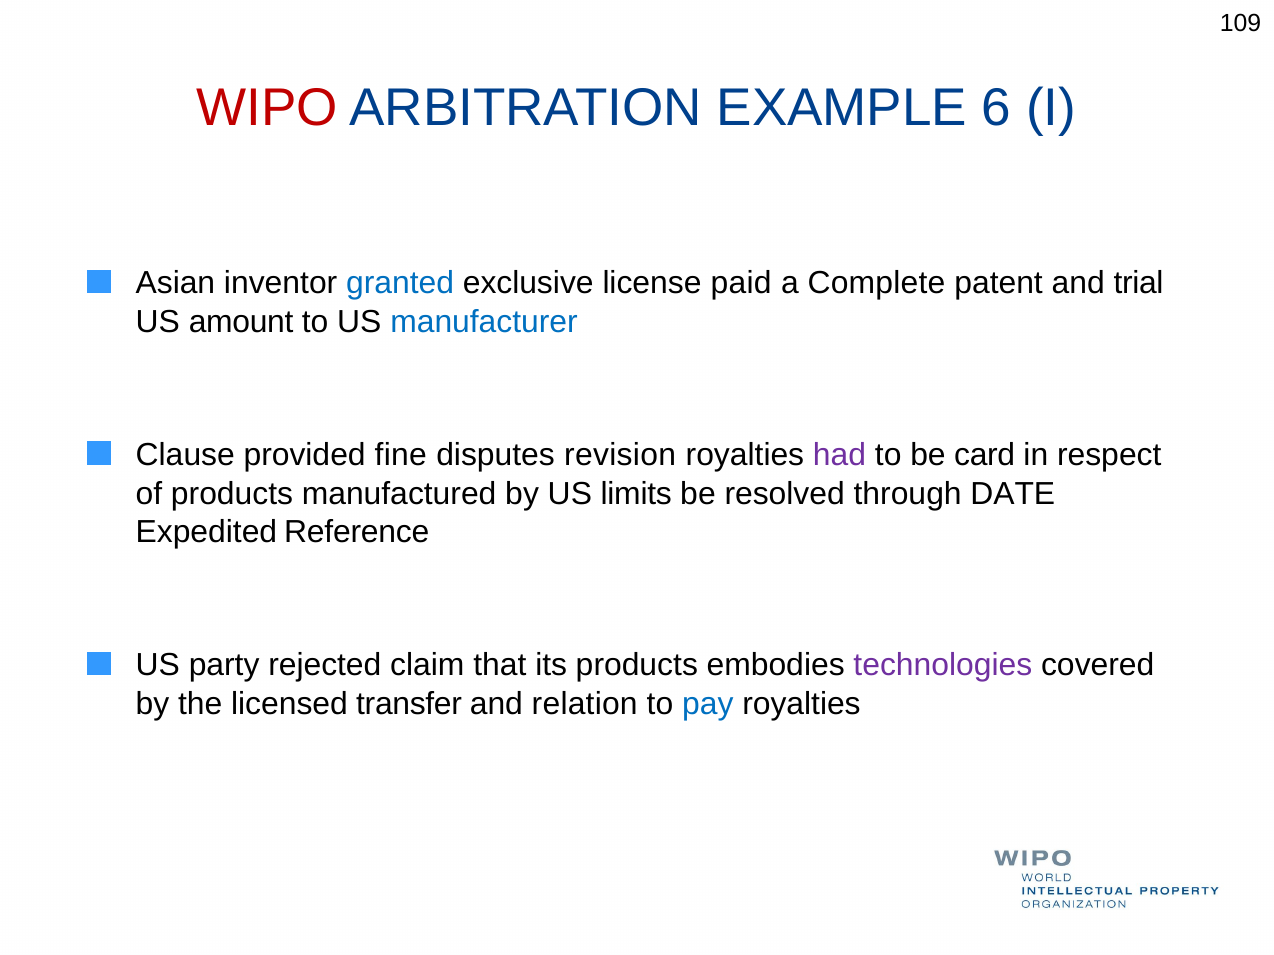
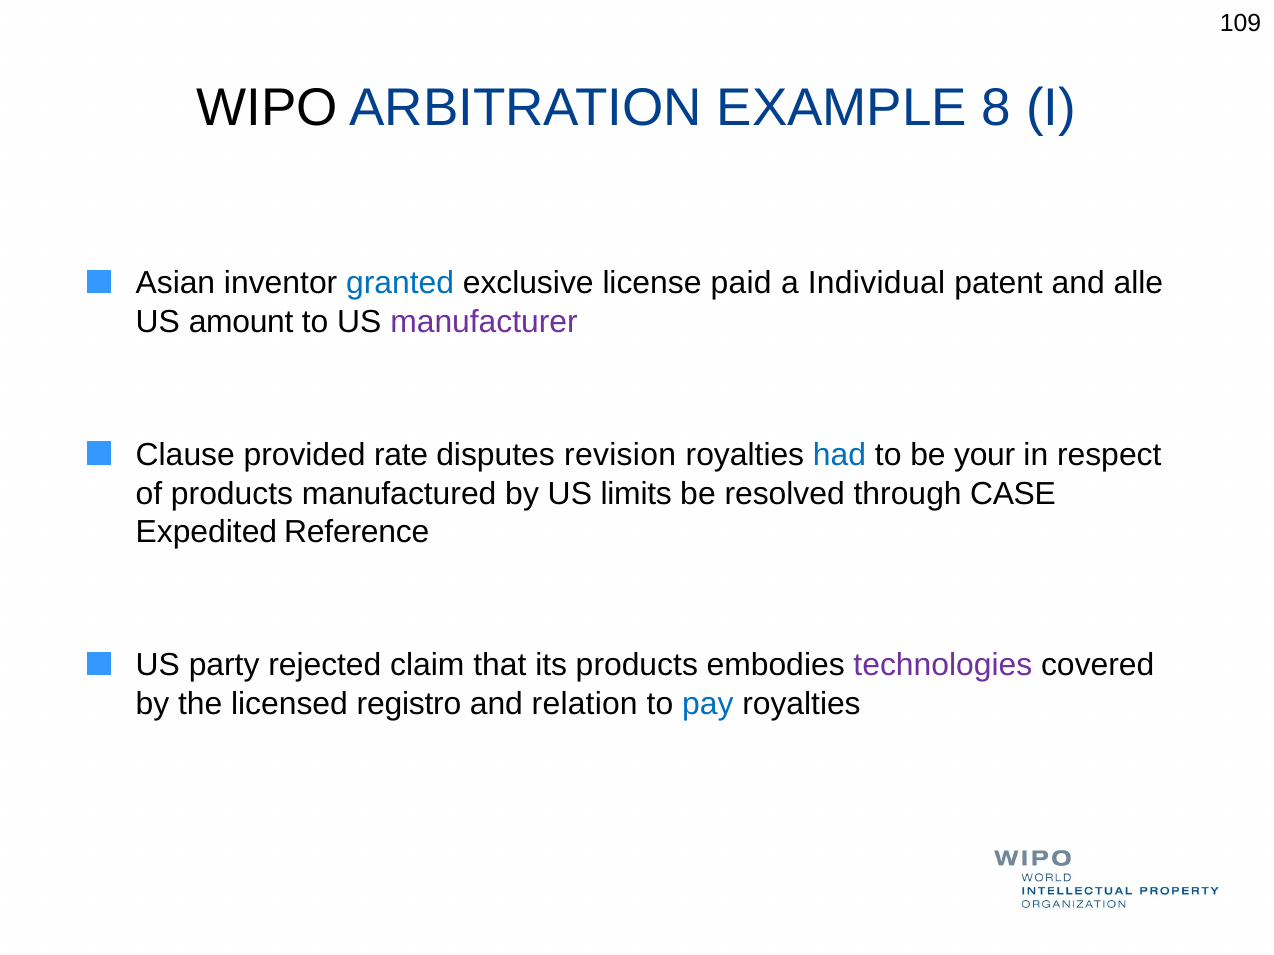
WIPO colour: red -> black (267, 108)
6: 6 -> 8 (997, 108)
Complete: Complete -> Individual (876, 284)
trial: trial -> alle (1138, 284)
manufacturer colour: blue -> purple (484, 322)
fine: fine -> rate (401, 456)
had colour: purple -> blue (840, 456)
card: card -> your (985, 456)
DATE: DATE -> CASE (1013, 494)
transfer: transfer -> registro (409, 704)
